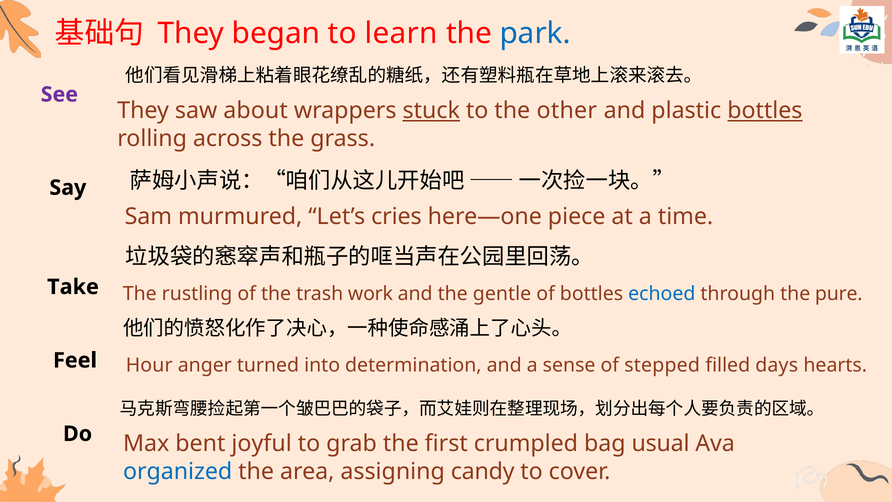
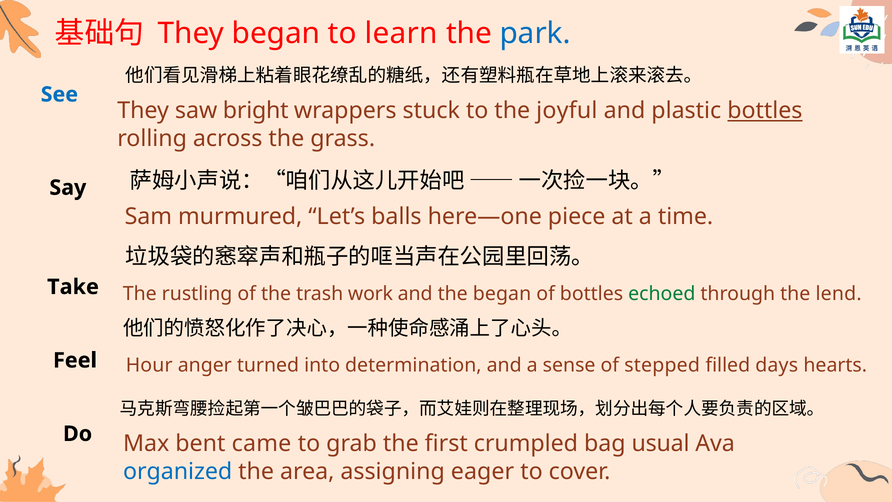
See colour: purple -> blue (59, 94)
about: about -> bright (256, 111)
stuck underline: present -> none (431, 111)
other: other -> joyful (567, 111)
cries: cries -> balls (396, 217)
the gentle: gentle -> began (502, 294)
echoed colour: blue -> green (662, 294)
pure: pure -> lend (839, 294)
joyful: joyful -> came (261, 443)
candy: candy -> eager (483, 471)
